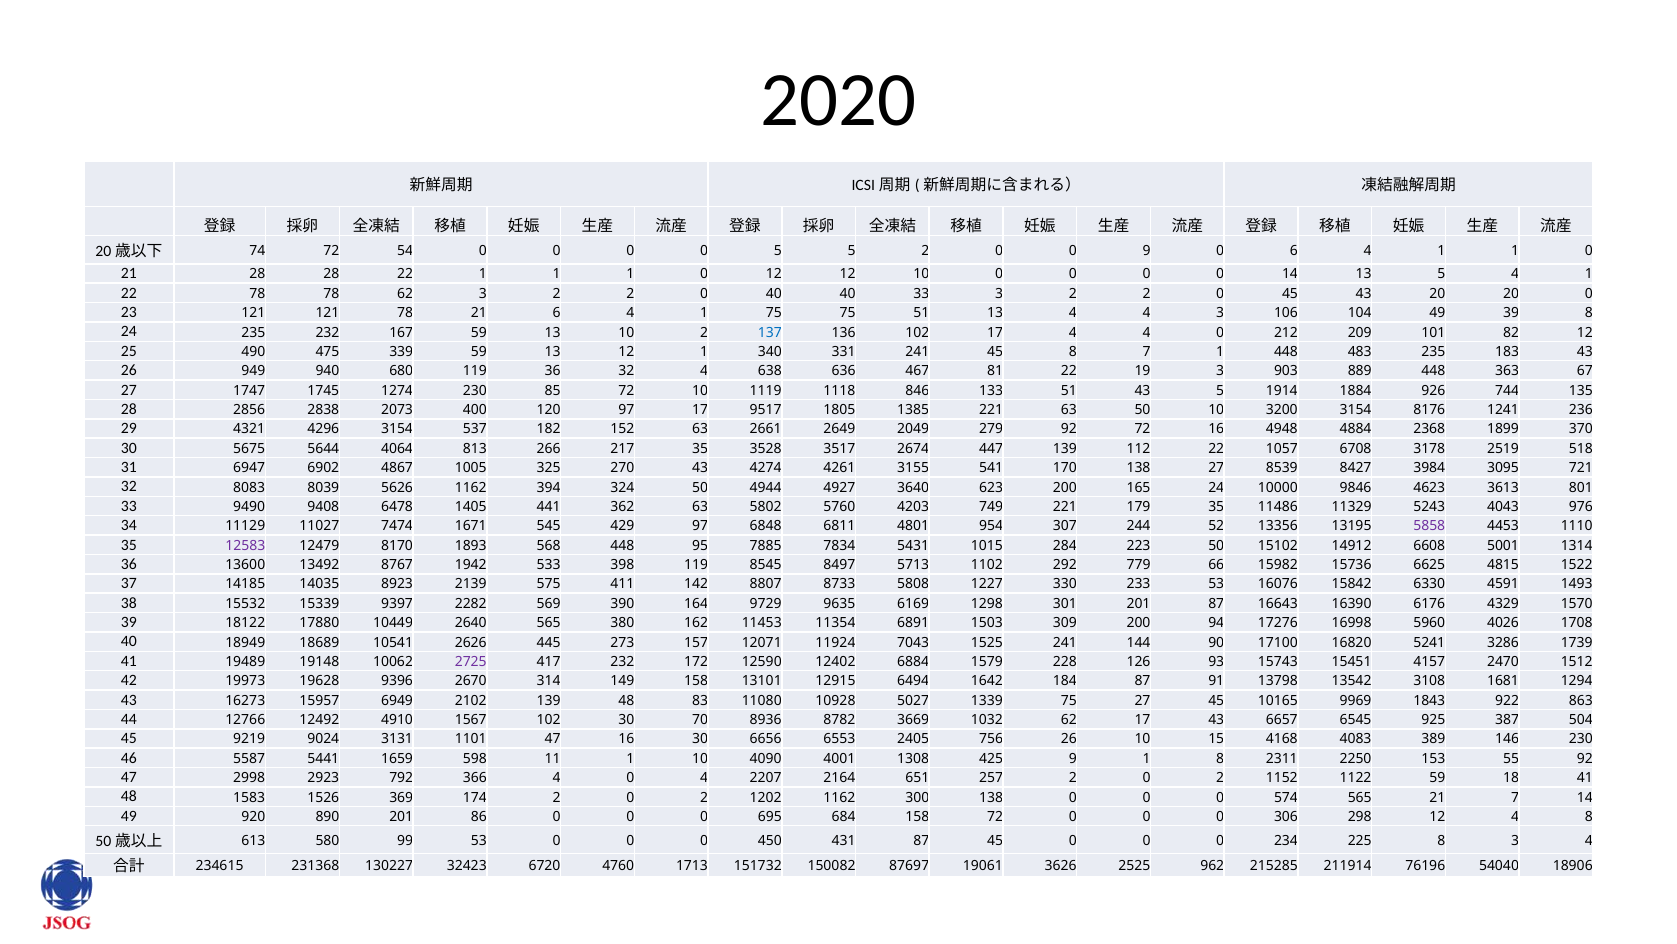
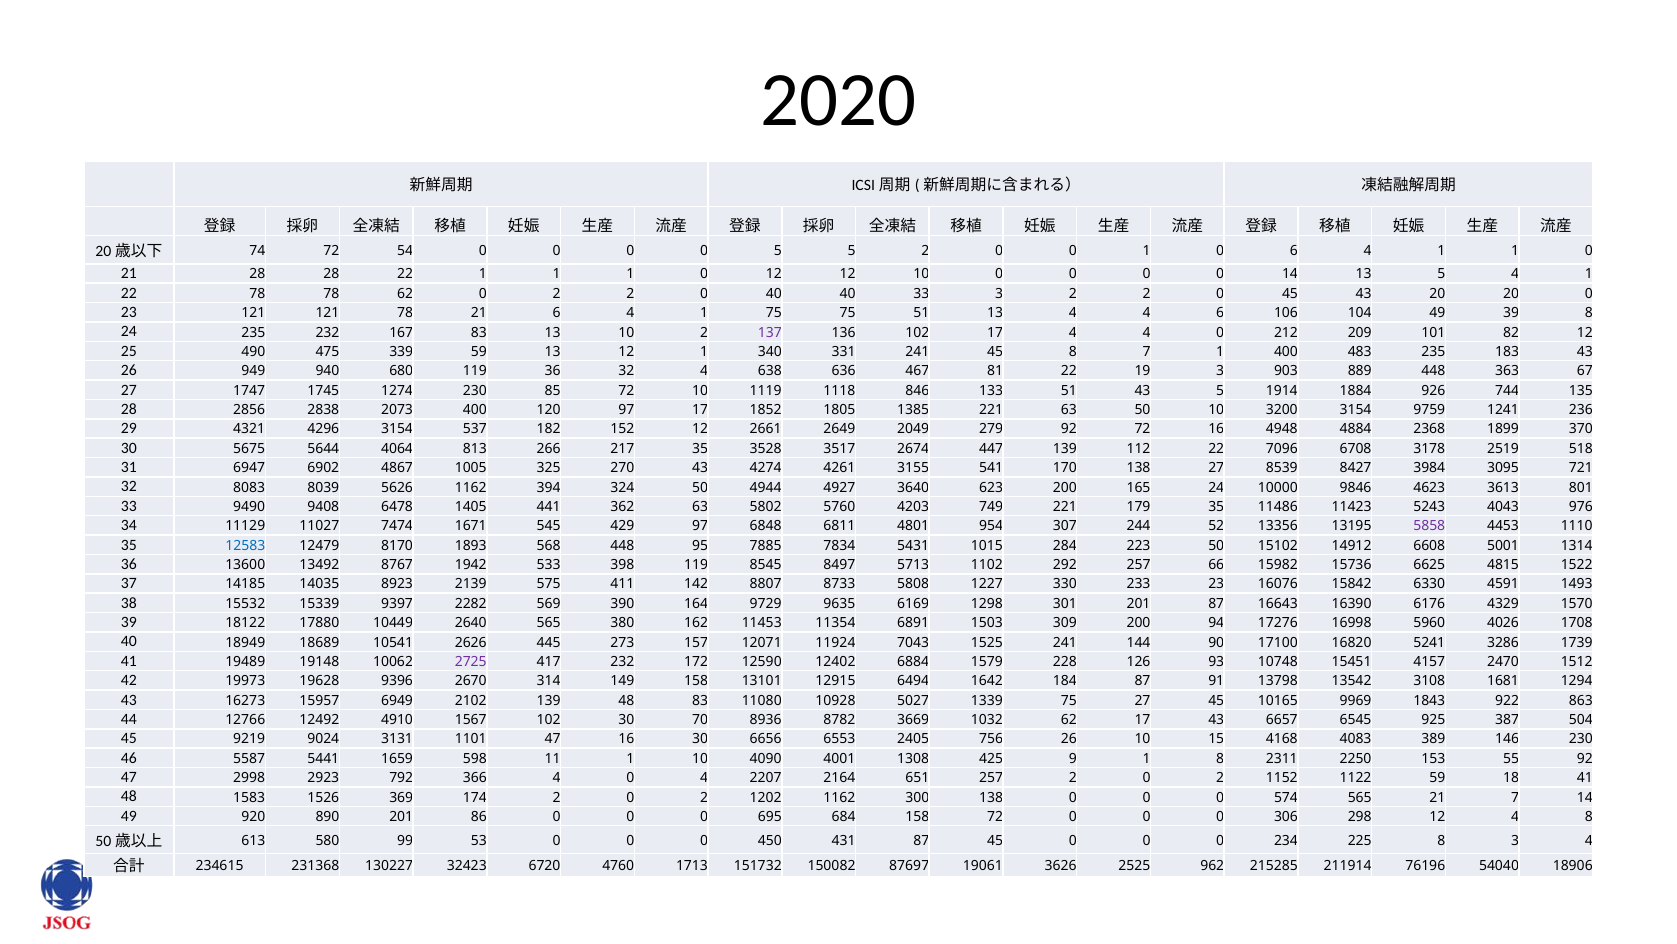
0 9: 9 -> 1 (1147, 250)
62 3: 3 -> 0 (483, 293)
4 3: 3 -> 6 (1220, 313)
167 59: 59 -> 83 (479, 332)
137 colour: blue -> purple (770, 332)
1 448: 448 -> 400 (1286, 352)
9517: 9517 -> 1852 (766, 410)
8176: 8176 -> 9759 (1429, 410)
152 63: 63 -> 12 (700, 429)
1057: 1057 -> 7096 (1282, 448)
11329: 11329 -> 11423 (1352, 506)
12583 colour: purple -> blue (245, 545)
292 779: 779 -> 257 (1139, 564)
233 53: 53 -> 23 (1216, 584)
15743: 15743 -> 10748 (1278, 661)
